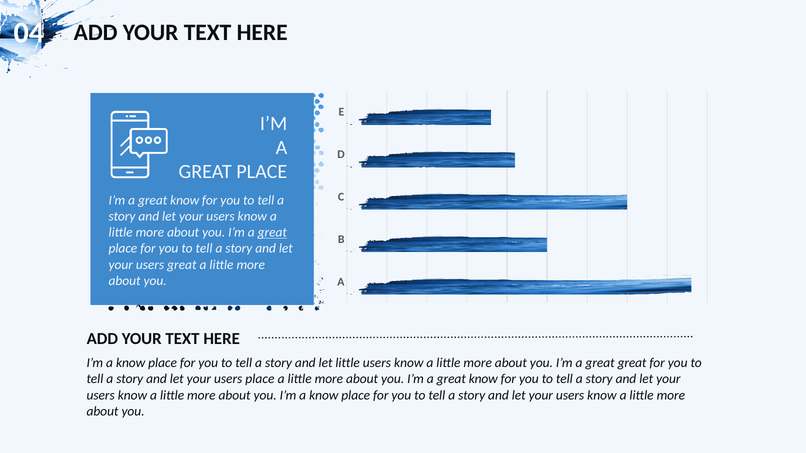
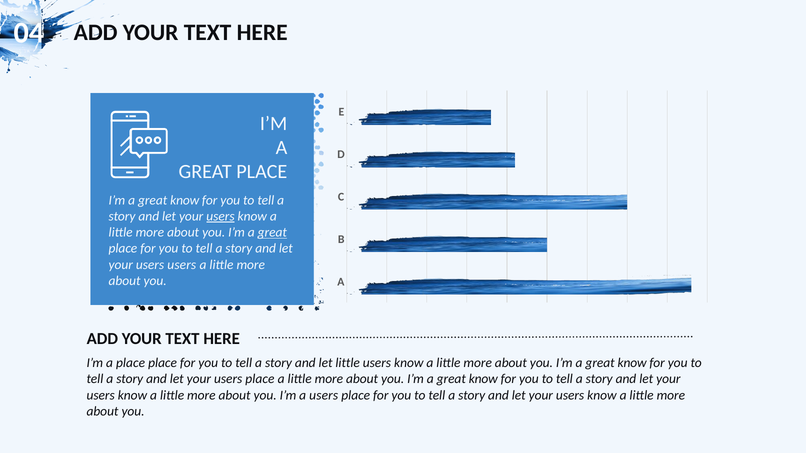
users underline: none -> present (220, 217)
users great: great -> users (182, 265)
know: know -> place (131, 363)
great: great -> know (632, 363)
you I’m a know: know -> users (324, 395)
